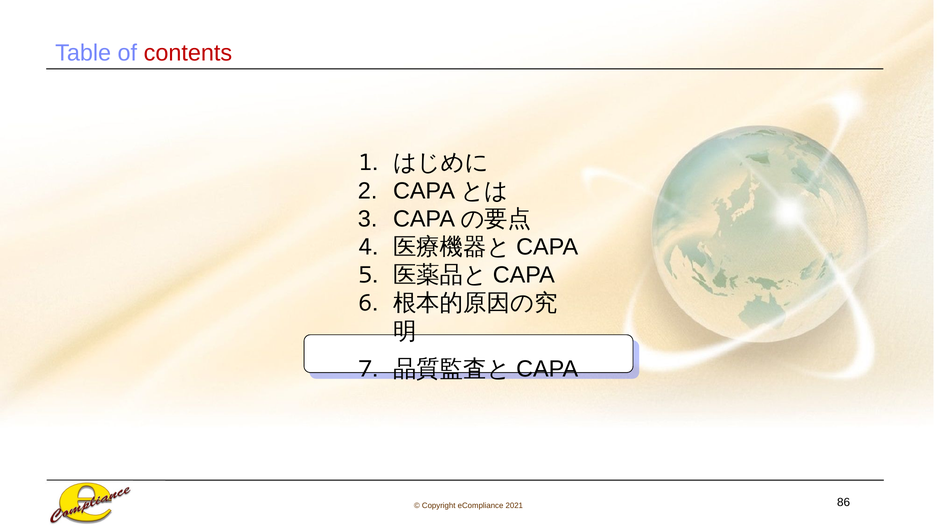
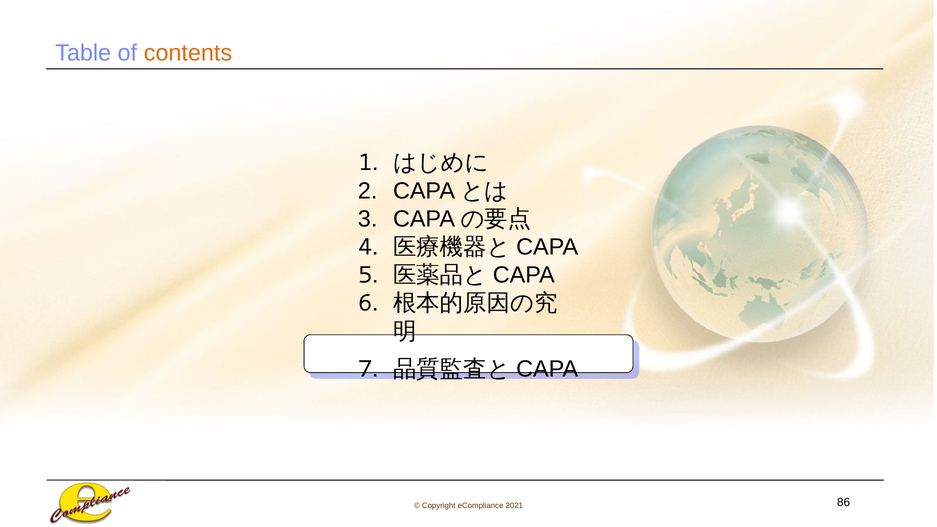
contents colour: red -> orange (188, 53)
